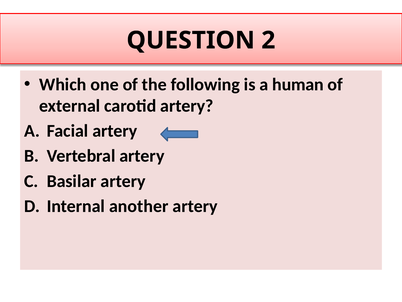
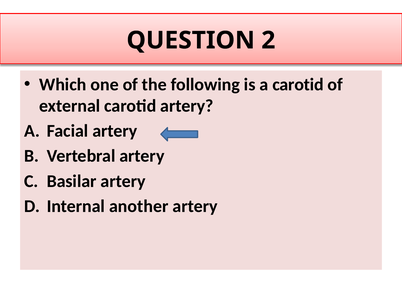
a human: human -> carotid (298, 84)
